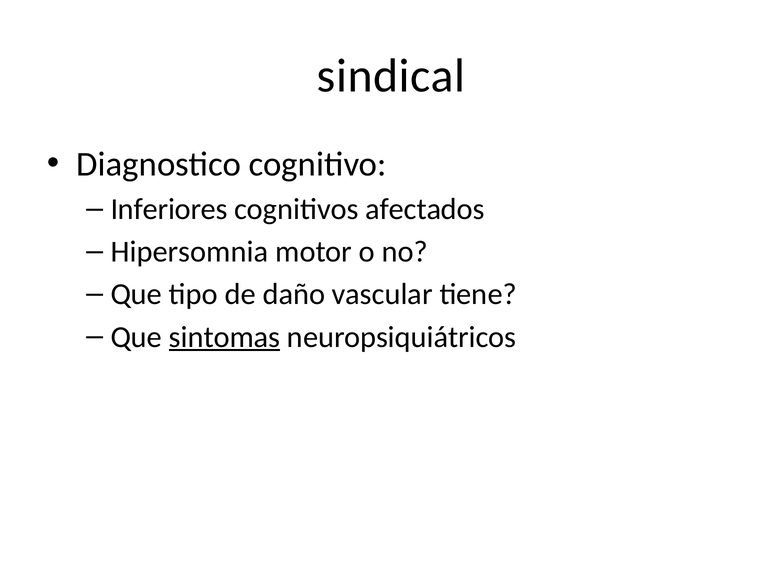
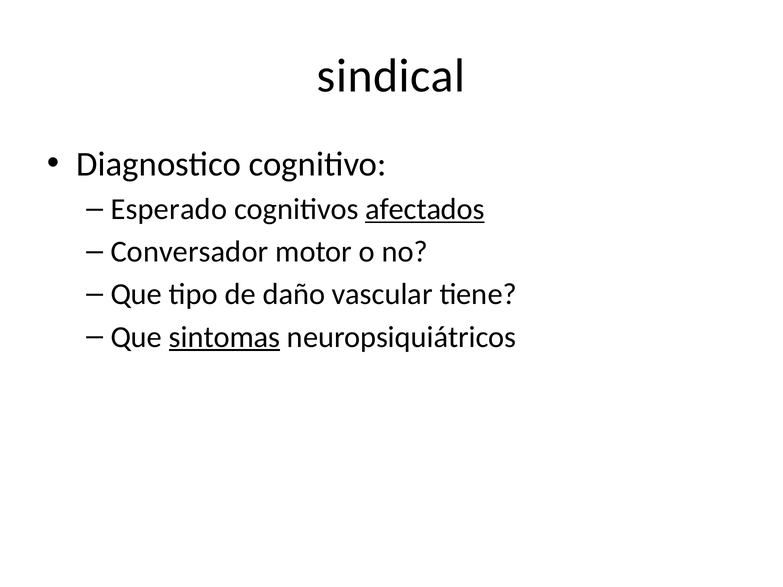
Inferiores: Inferiores -> Esperado (169, 209)
afectados underline: none -> present (425, 209)
Hipersomnia: Hipersomnia -> Conversador (189, 252)
